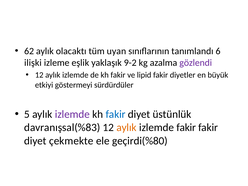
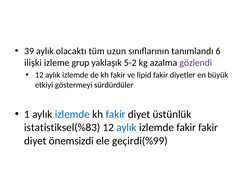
62: 62 -> 39 (29, 51)
uyan: uyan -> uzun (116, 51)
eşlik: eşlik -> grup (80, 63)
9-2: 9-2 -> 5-2 (130, 63)
5: 5 -> 1 (27, 114)
izlemde colour: purple -> blue (72, 114)
davranışsal(%83: davranışsal(%83 -> istatistiksel(%83 (62, 128)
aylık colour: orange -> blue (126, 128)
çekmekte: çekmekte -> önemsizdi (71, 141)
geçirdi(%80: geçirdi(%80 -> geçirdi(%99 (140, 141)
